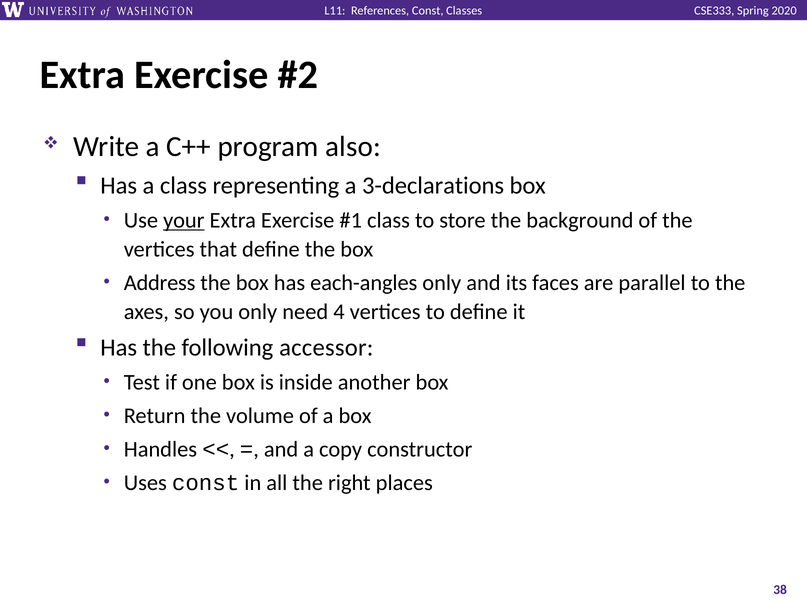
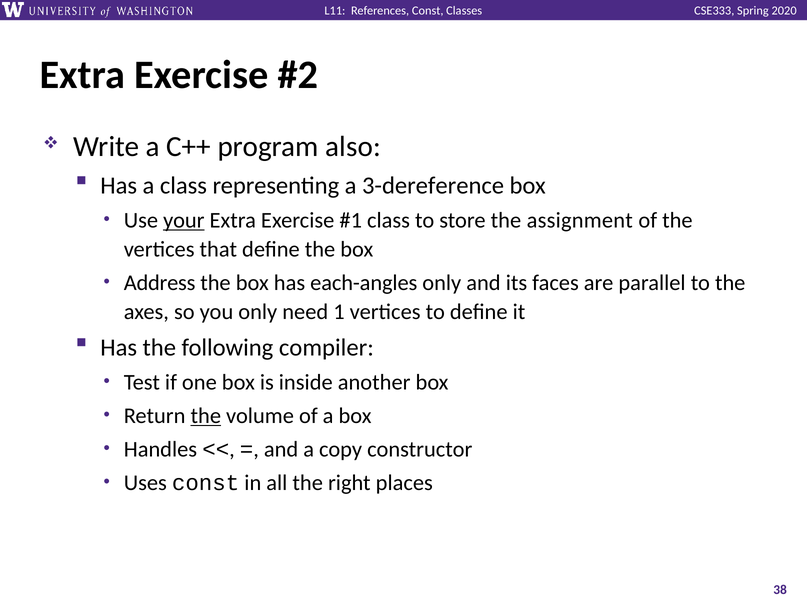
3-declarations: 3-declarations -> 3-dereference (433, 186)
background: background -> assignment (580, 220)
4: 4 -> 1 (339, 312)
accessor: accessor -> compiler (326, 348)
the underline: none -> present (206, 416)
